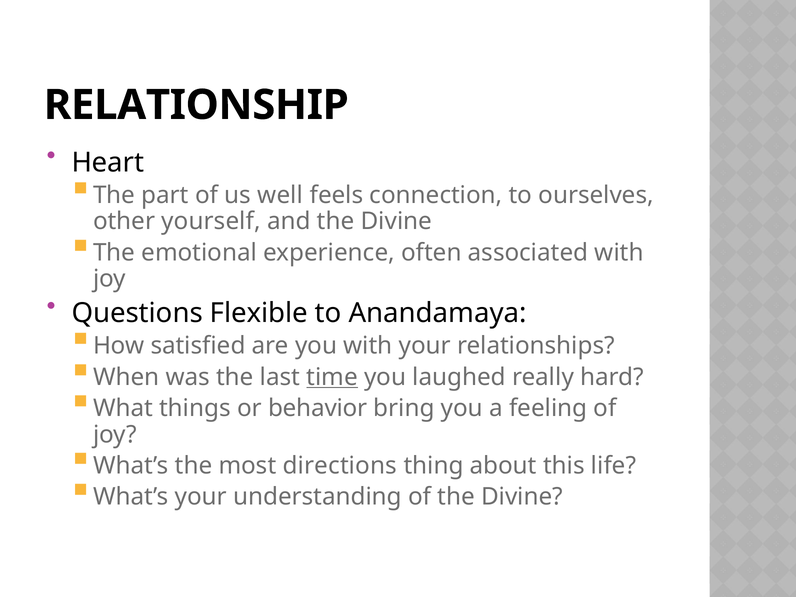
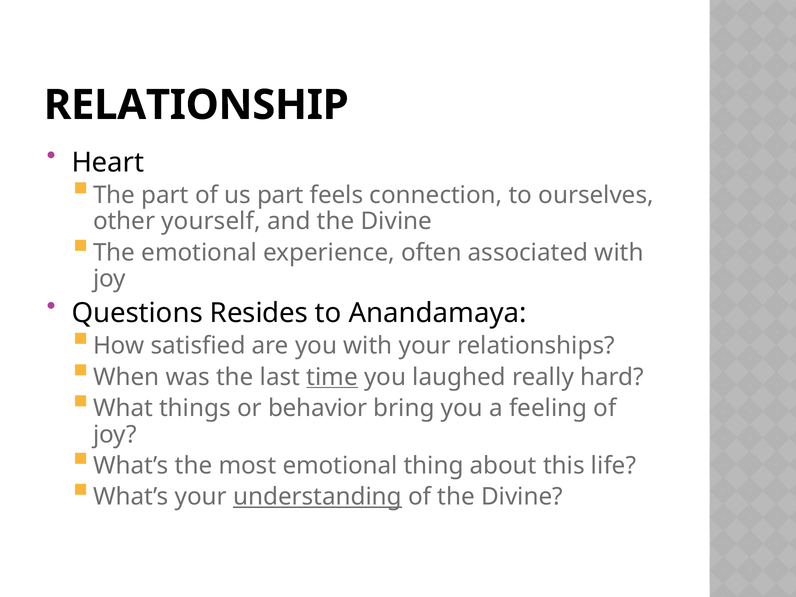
us well: well -> part (280, 195)
Flexible: Flexible -> Resides (259, 313)
most directions: directions -> emotional (340, 466)
understanding underline: none -> present (318, 497)
